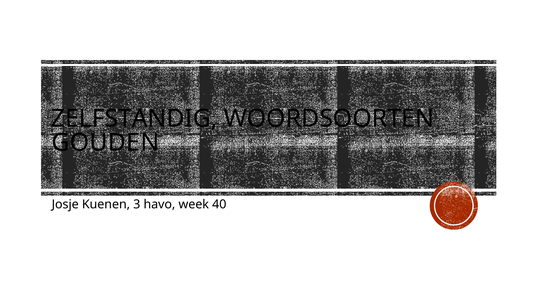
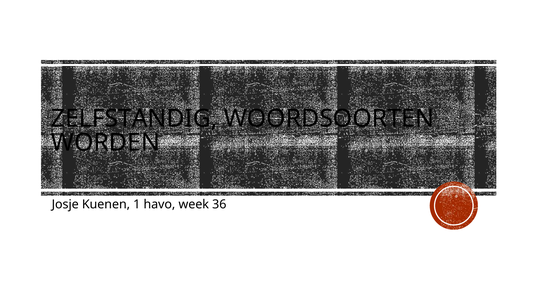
GOUDEN: GOUDEN -> WORDEN (105, 142)
3: 3 -> 1 (137, 204)
40: 40 -> 36 (219, 204)
